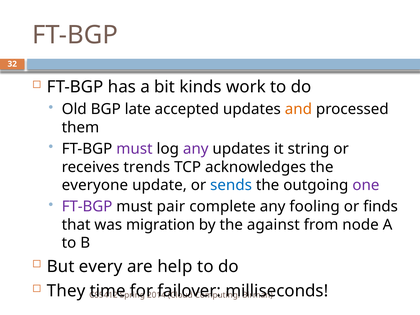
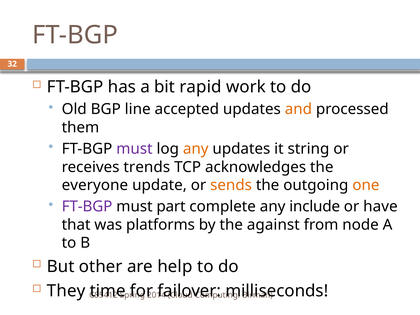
kinds: kinds -> rapid (201, 87)
late: late -> line (138, 109)
any colour: purple -> orange (196, 149)
sends colour: blue -> orange (231, 185)
one colour: purple -> orange (366, 185)
pair: pair -> part (171, 207)
fooling: fooling -> include (315, 207)
finds: finds -> have (380, 207)
migration: migration -> platforms (161, 225)
every: every -> other (101, 266)
